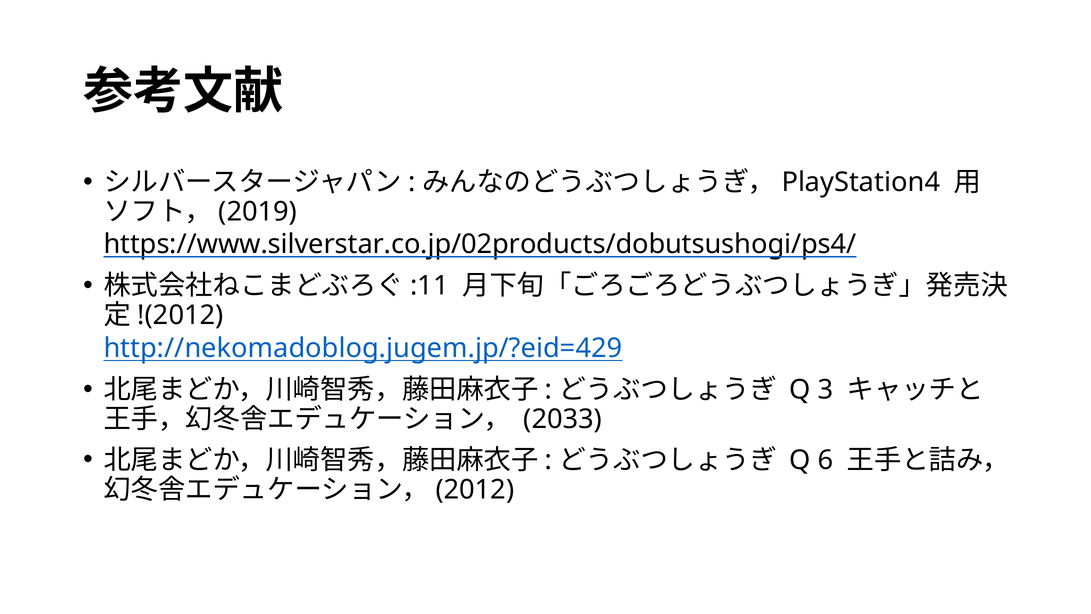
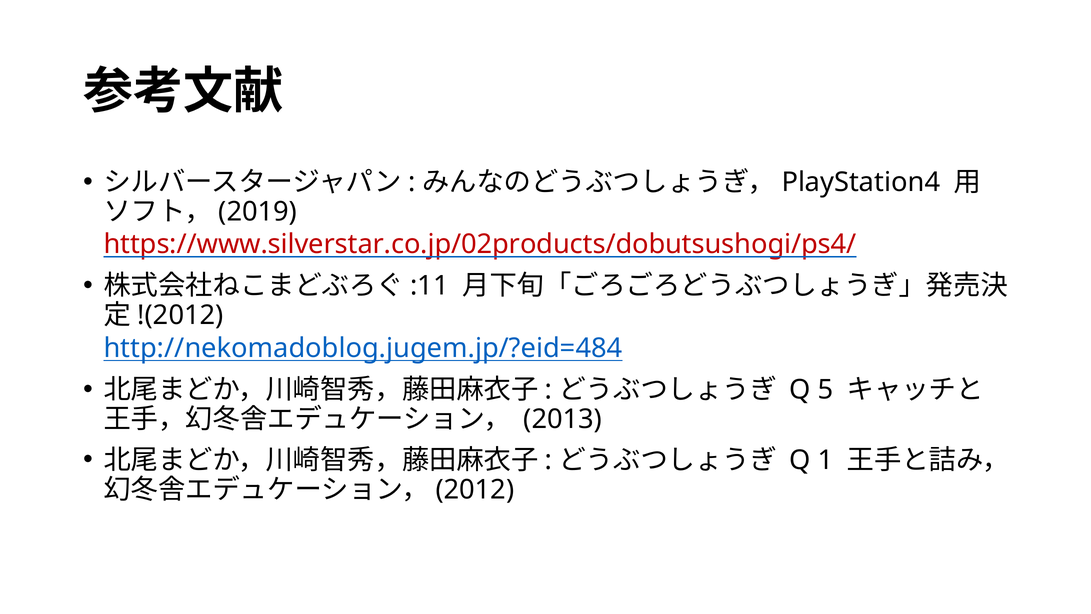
https://www.silverstar.co.jp/02products/dobutsushogi/ps4/ colour: black -> red (480, 244)
http://nekomadoblog.jugem.jp/?eid=429: http://nekomadoblog.jugem.jp/?eid=429 -> http://nekomadoblog.jugem.jp/?eid=484 (363, 348)
3: 3 -> 5 (826, 390)
2033: 2033 -> 2013 (563, 419)
6: 6 -> 1 (826, 460)
